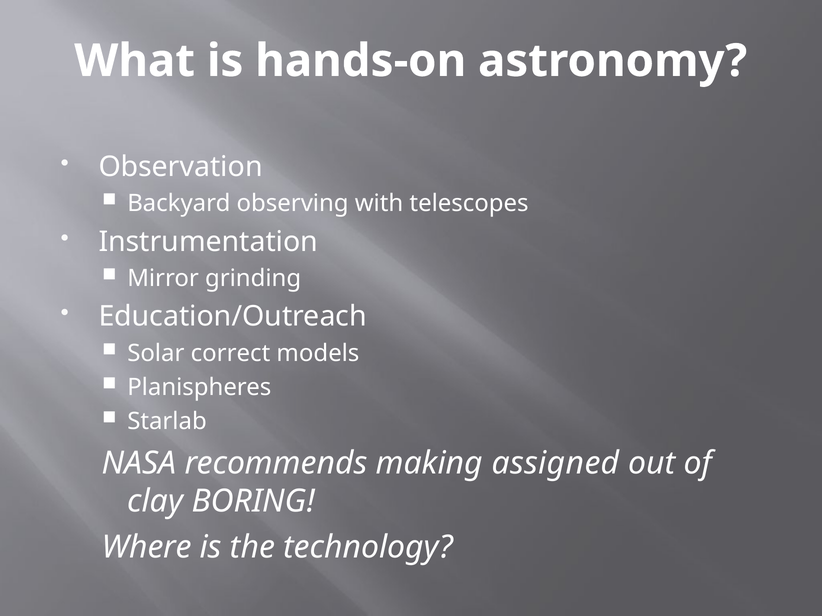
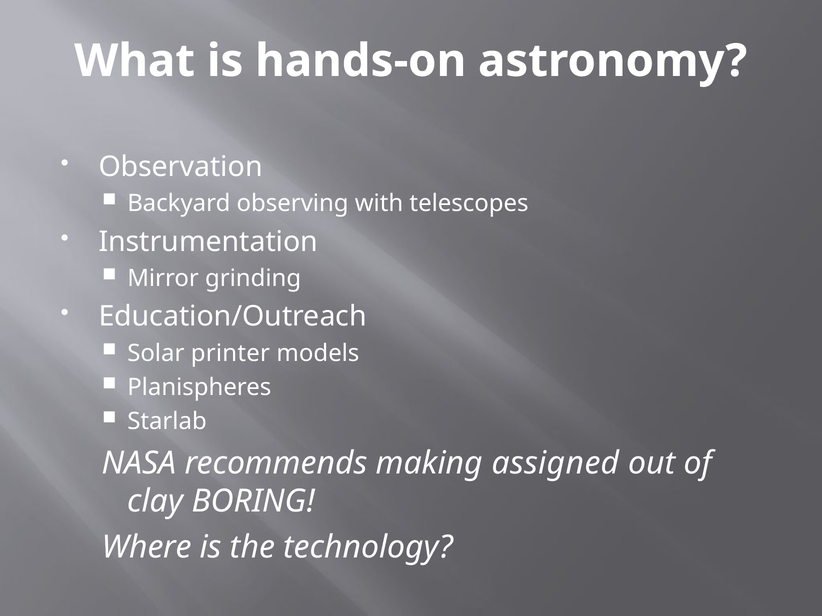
correct: correct -> printer (230, 353)
